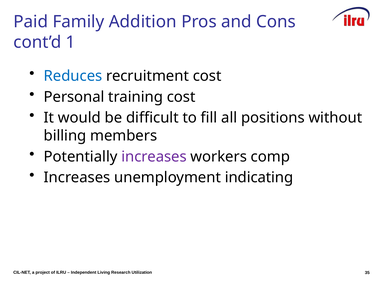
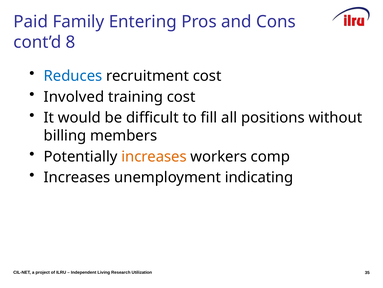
Addition: Addition -> Entering (143, 22)
1: 1 -> 8 (71, 42)
Personal: Personal -> Involved (74, 97)
increases colour: purple -> orange (154, 156)
